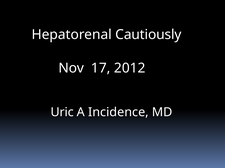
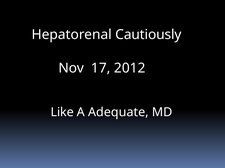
Uric: Uric -> Like (62, 113)
Incidence: Incidence -> Adequate (118, 113)
